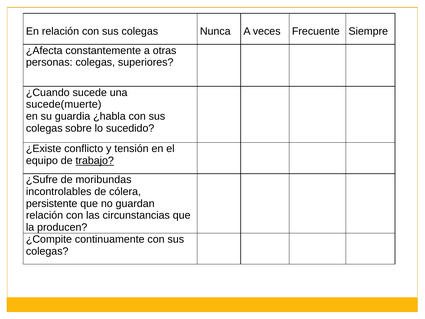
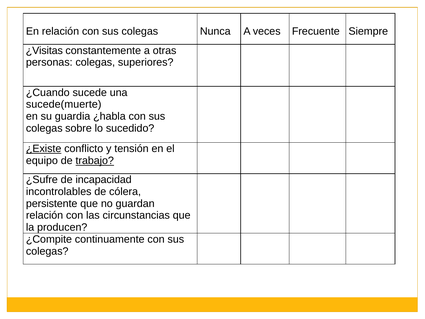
¿Afecta: ¿Afecta -> ¿Visitas (44, 50)
¿Existe underline: none -> present (44, 149)
moribundas: moribundas -> incapacidad (104, 180)
